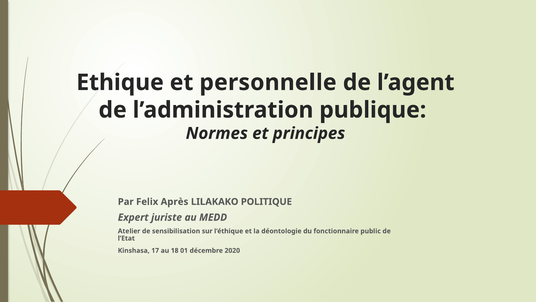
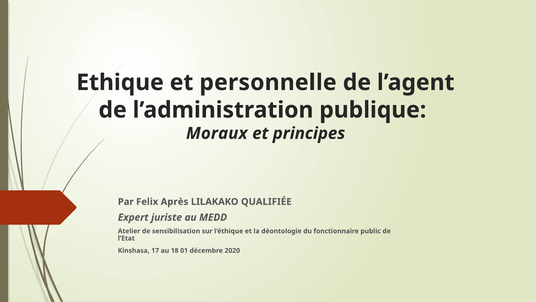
Normes: Normes -> Moraux (217, 133)
POLITIQUE: POLITIQUE -> QUALIFIÉE (266, 201)
